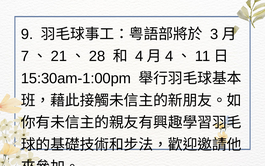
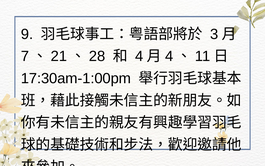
15:30am-1:00pm: 15:30am-1:00pm -> 17:30am-1:00pm (76, 78)
